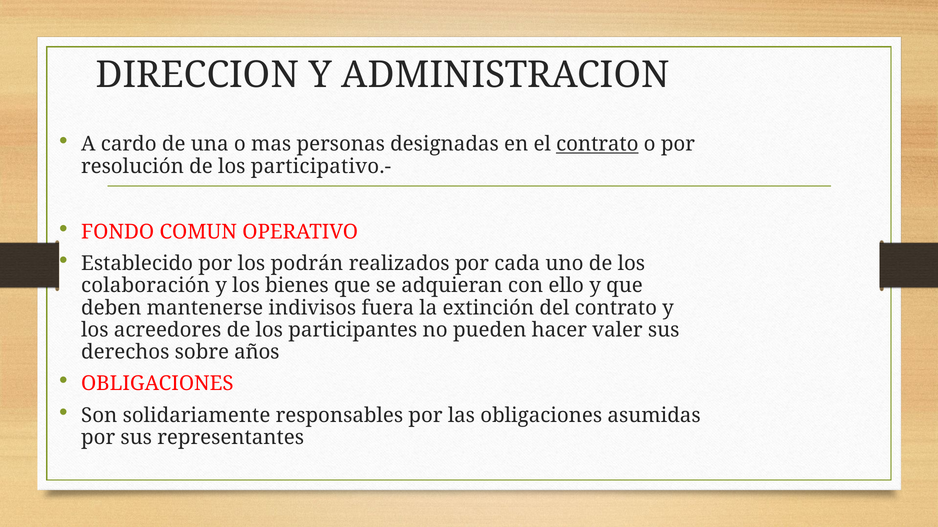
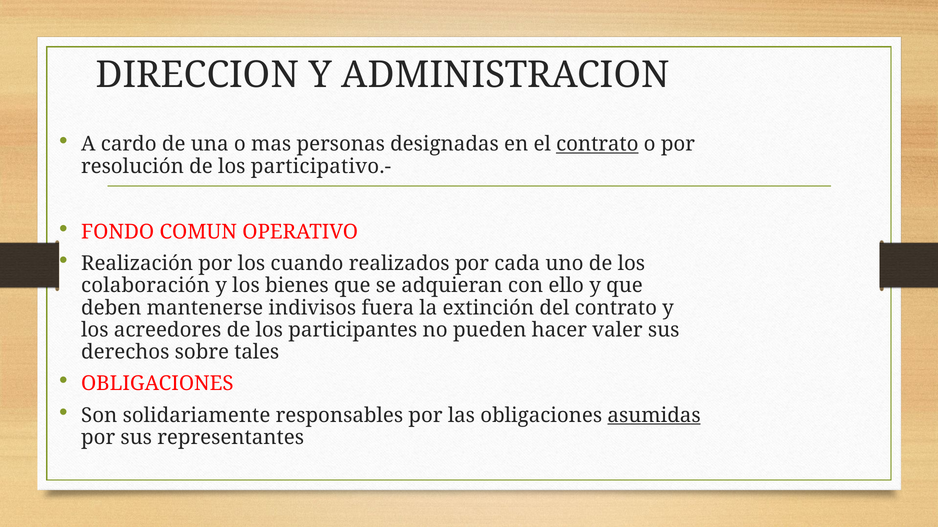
Establecido: Establecido -> Realización (137, 264)
podrán: podrán -> cuando (307, 264)
años: años -> tales (257, 353)
asumidas underline: none -> present (654, 416)
